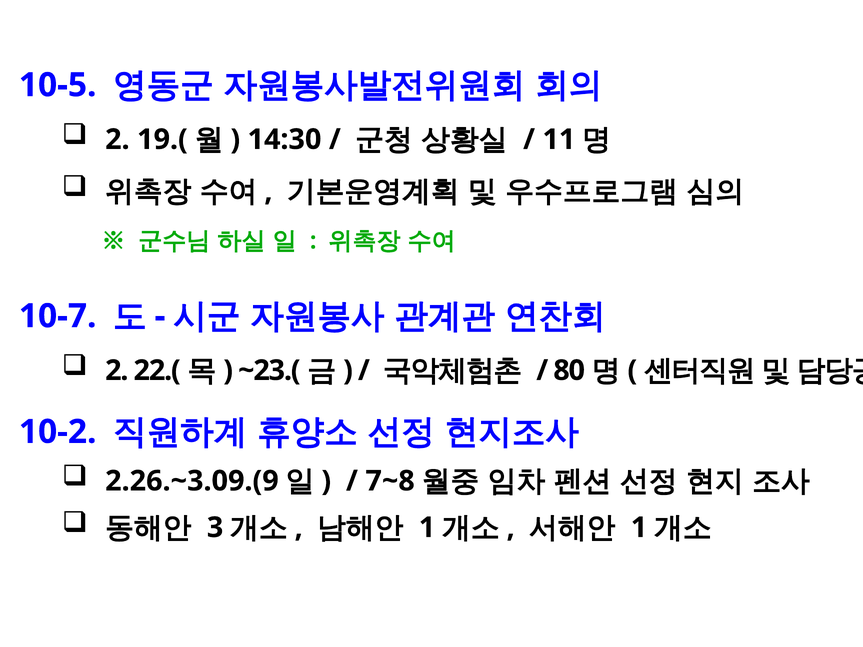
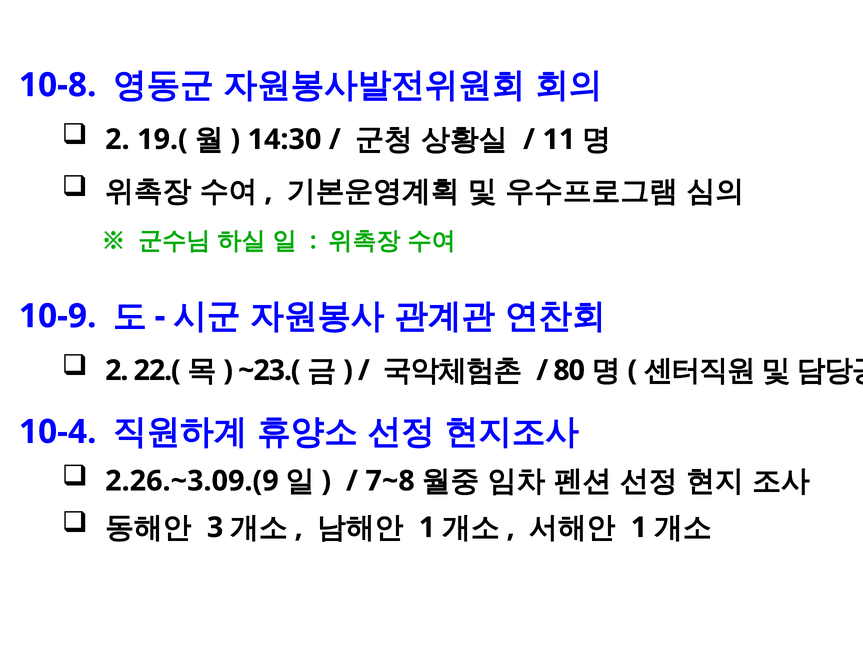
10-5: 10-5 -> 10-8 (58, 85)
10-7: 10-7 -> 10-9 (58, 316)
10-2: 10-2 -> 10-4 (58, 432)
